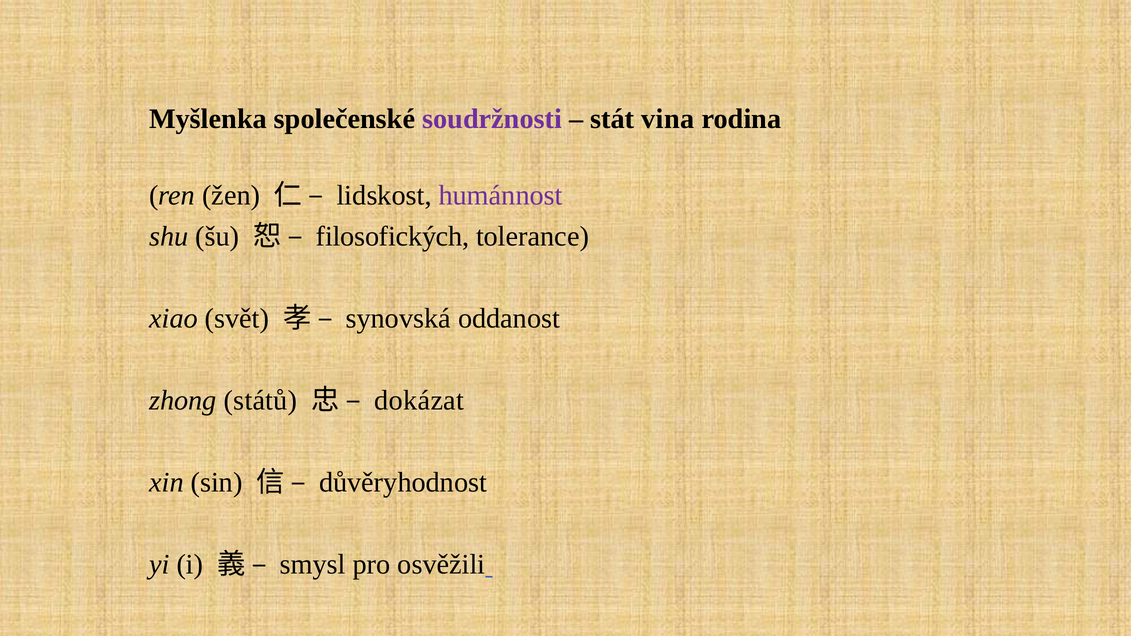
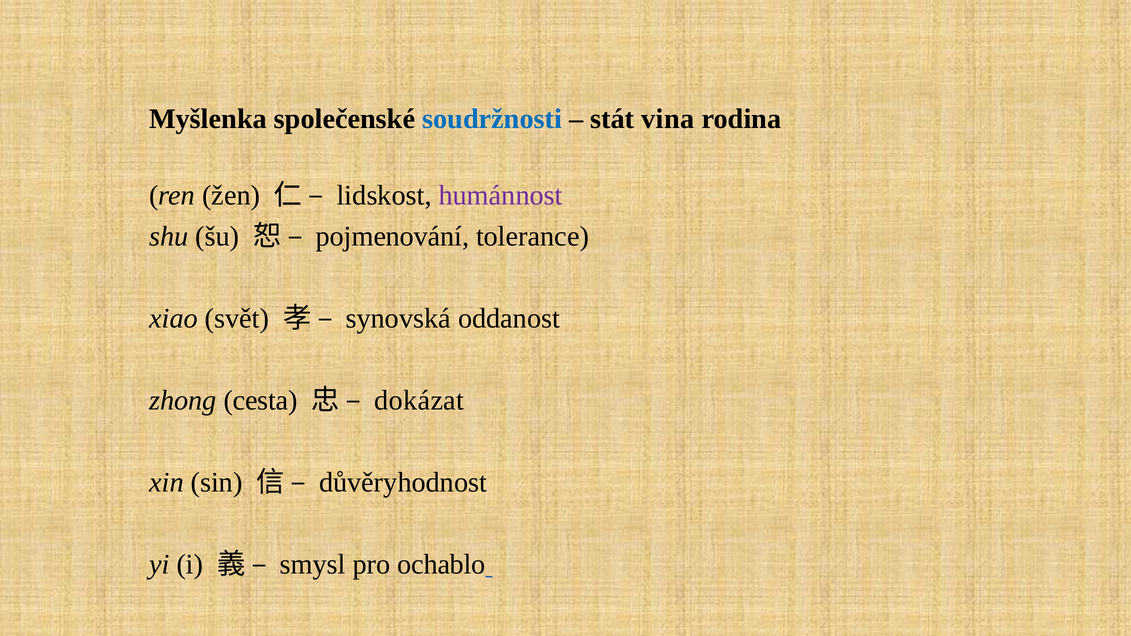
soudržnosti colour: purple -> blue (492, 119)
filosofických: filosofických -> pojmenování (393, 236)
států: států -> cesta (261, 401)
osvěžili: osvěžili -> ochablo (441, 565)
